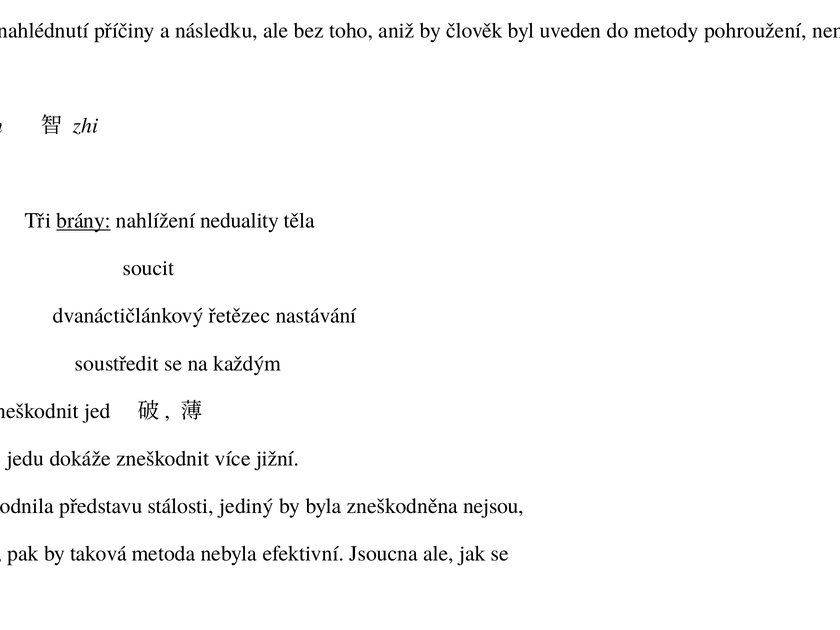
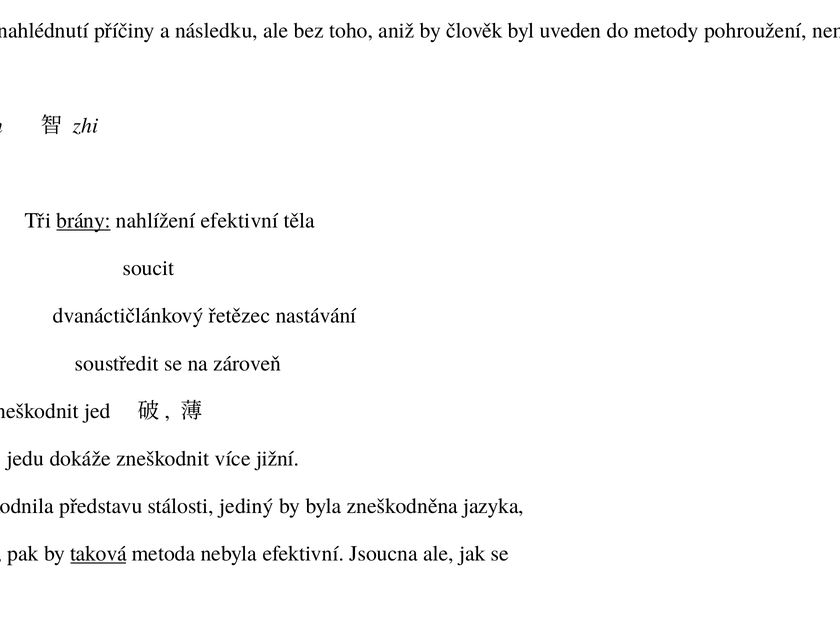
nahlížení neduality: neduality -> efektivní (239, 221)
každým: každým -> zároveň (247, 363)
nejsou: nejsou -> jazyka (494, 506)
taková underline: none -> present (98, 554)
